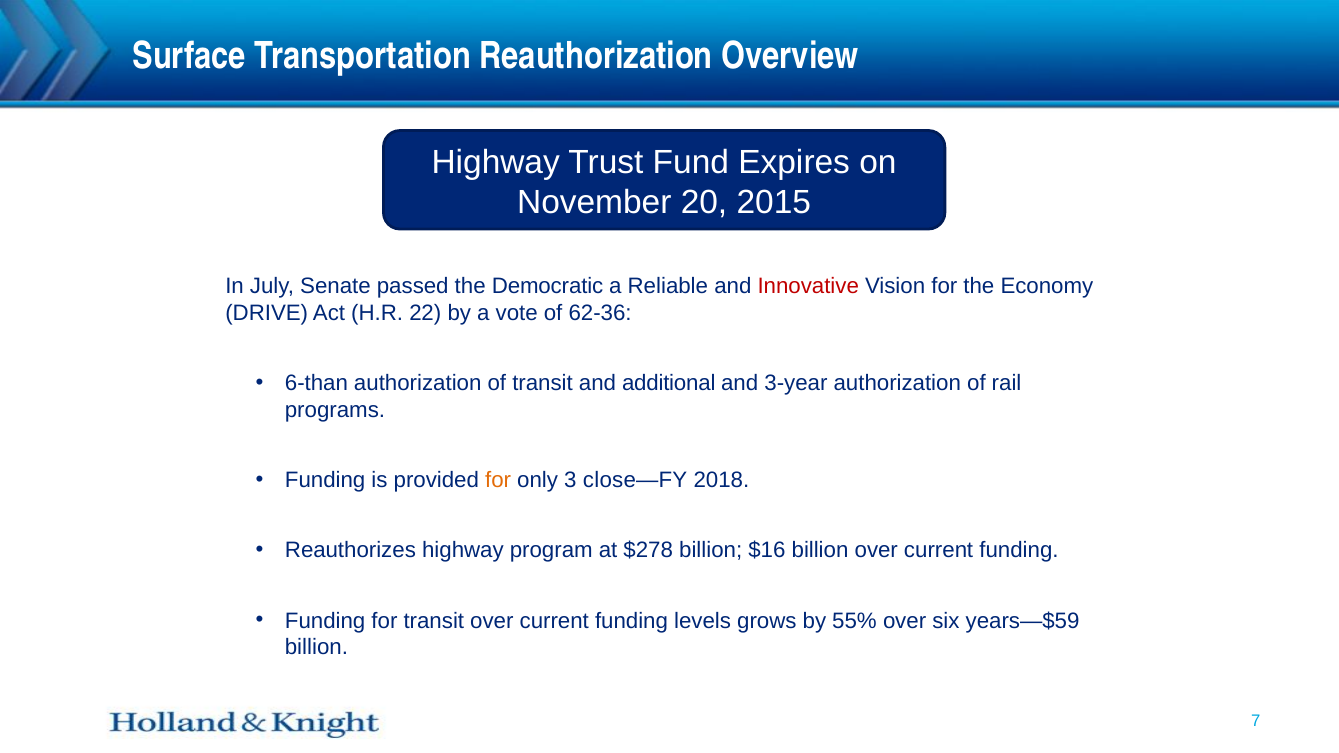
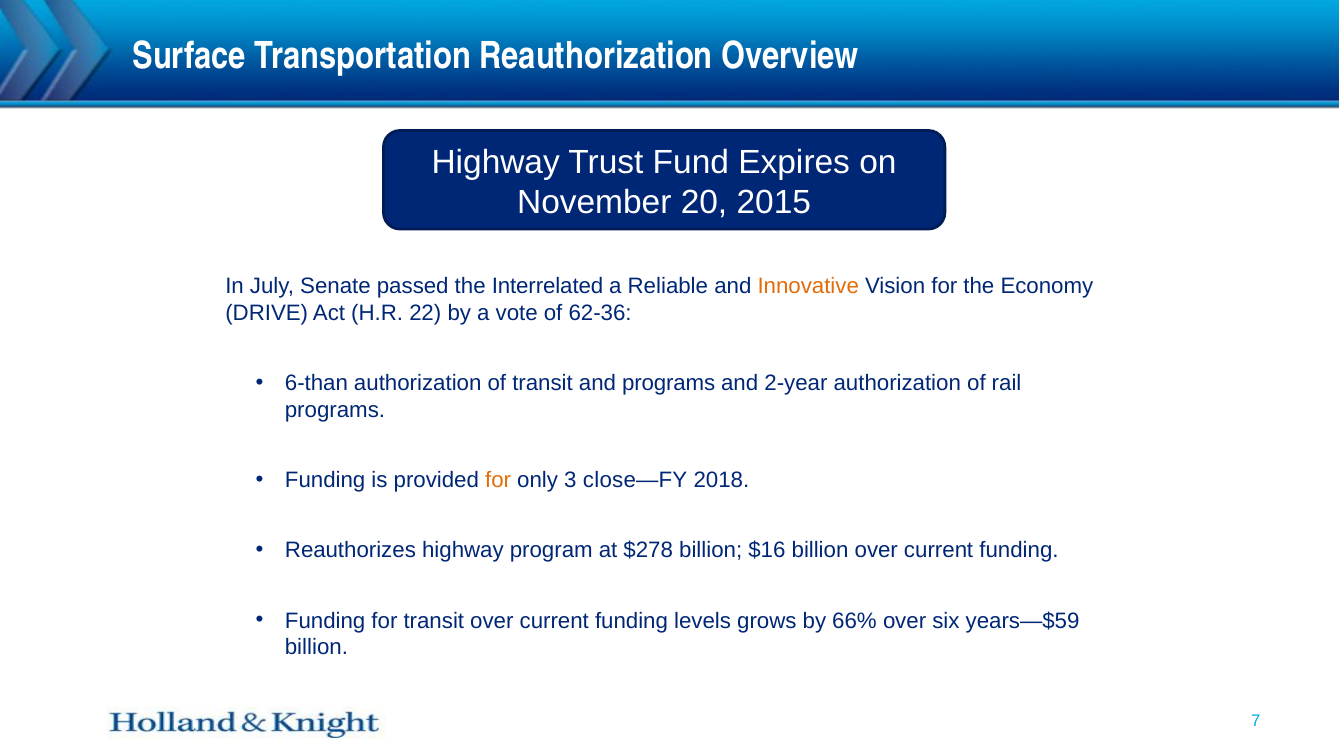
Democratic: Democratic -> Interrelated (548, 286)
Innovative colour: red -> orange (808, 286)
and additional: additional -> programs (669, 383)
3-year: 3-year -> 2-year (796, 383)
55%: 55% -> 66% (855, 621)
